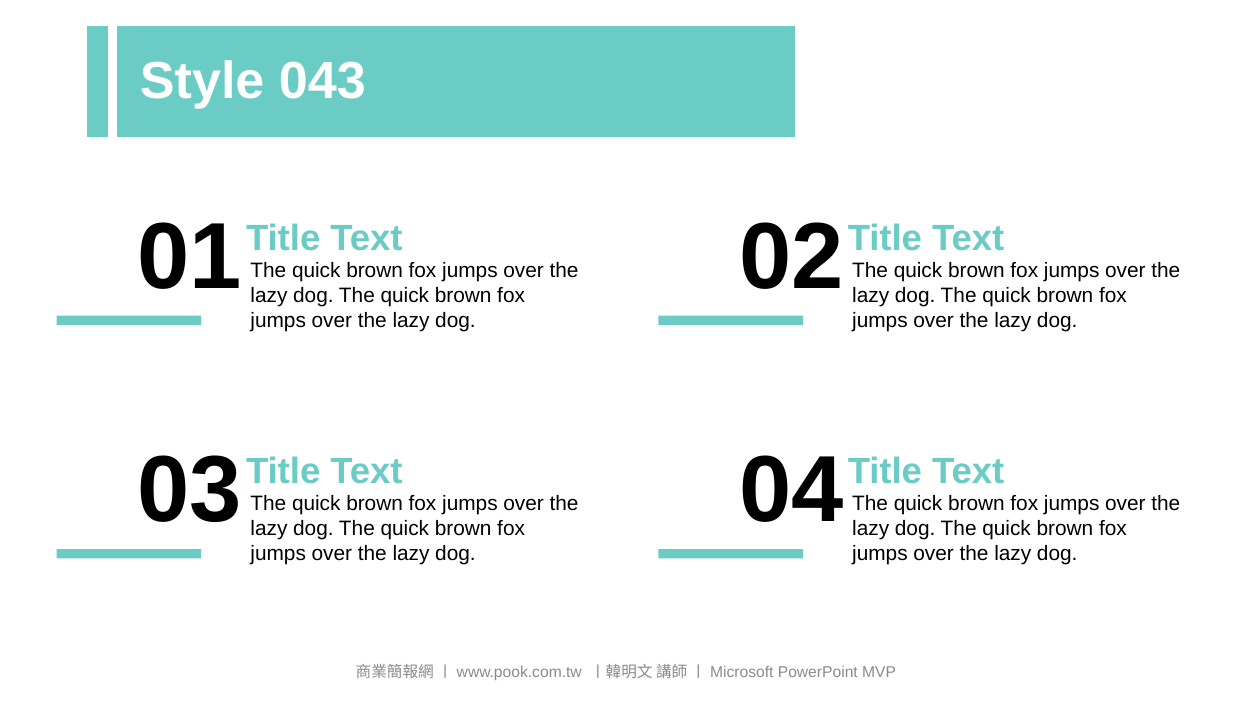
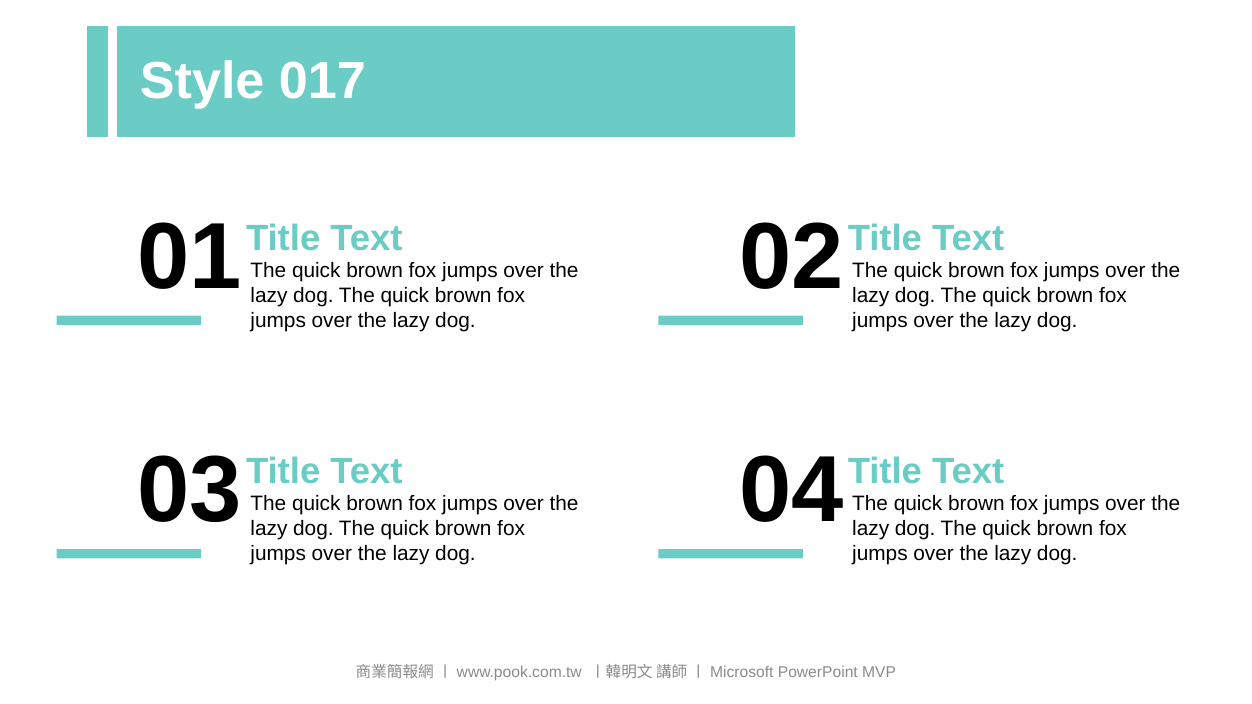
043: 043 -> 017 (322, 81)
